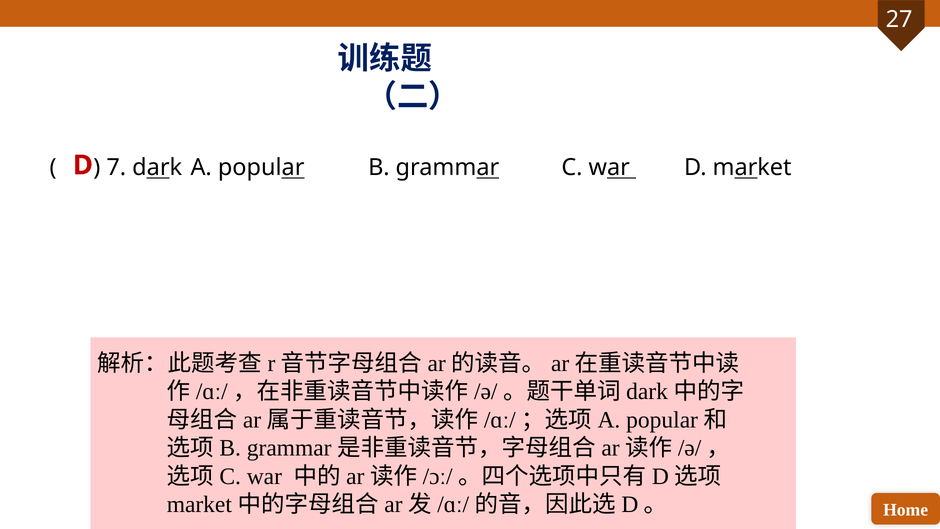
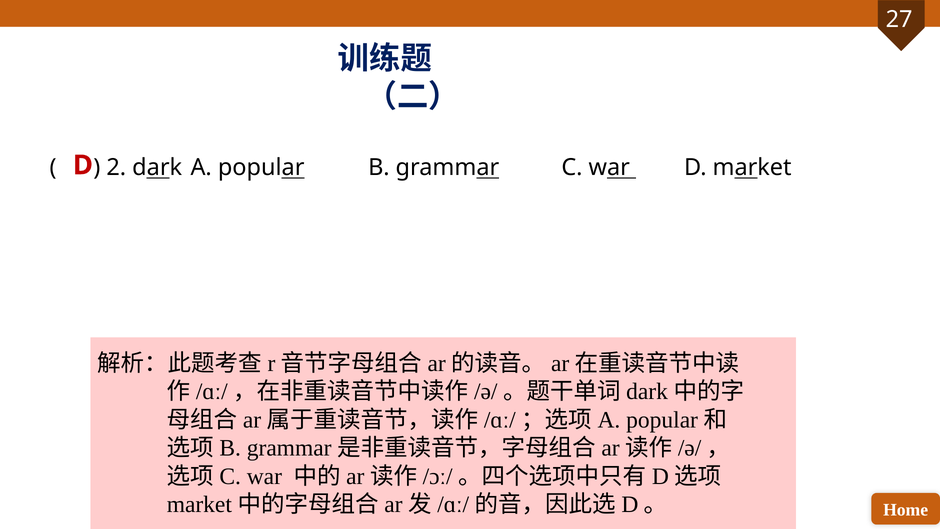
7: 7 -> 2 (116, 167)
